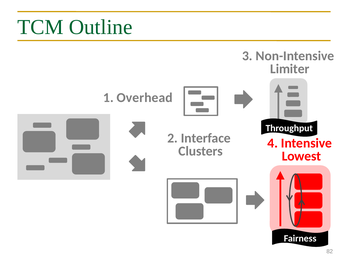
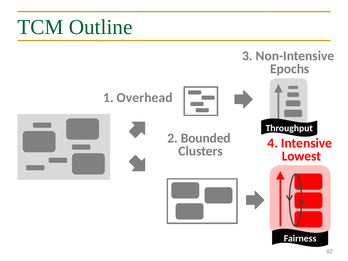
Limiter: Limiter -> Epochs (290, 69)
Interface: Interface -> Bounded (206, 138)
